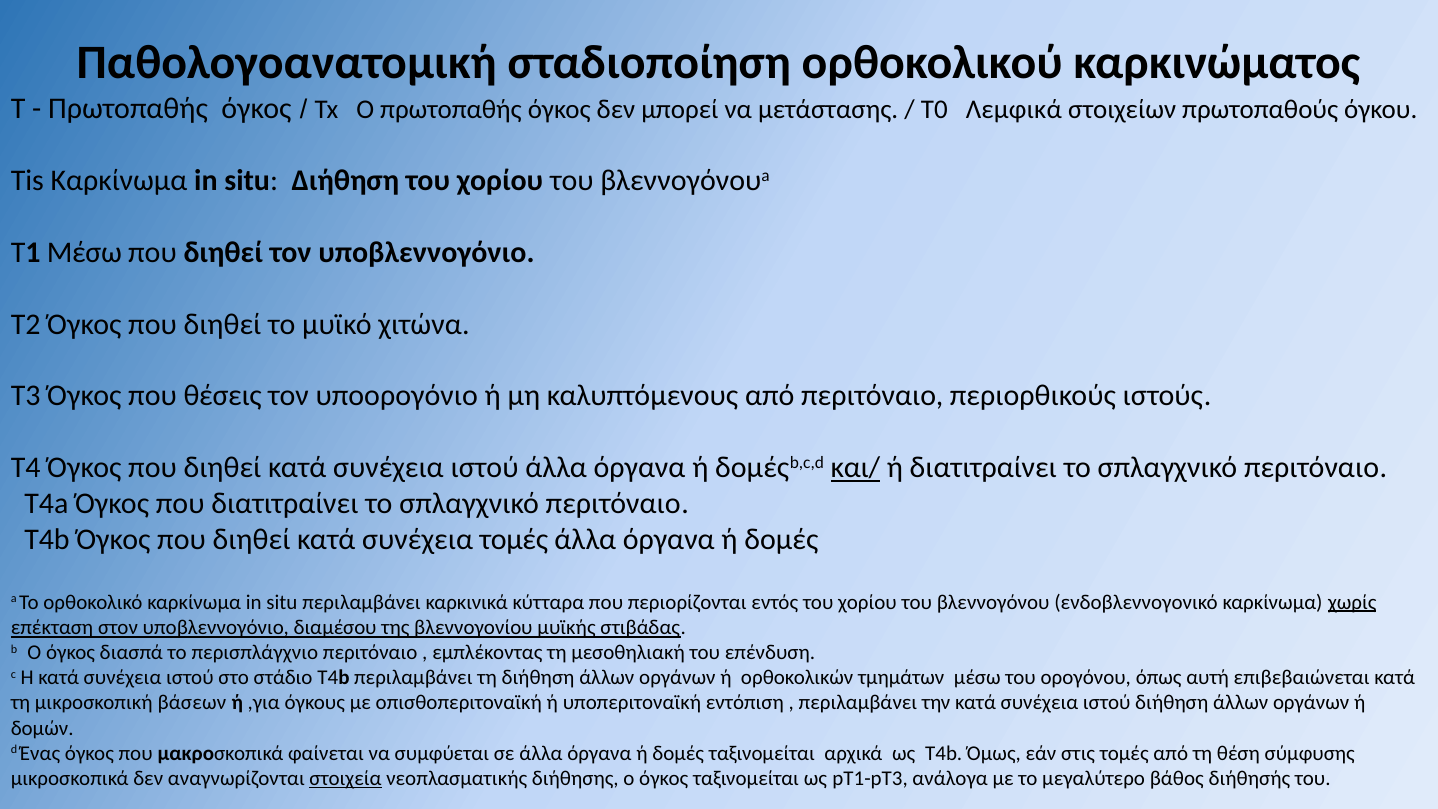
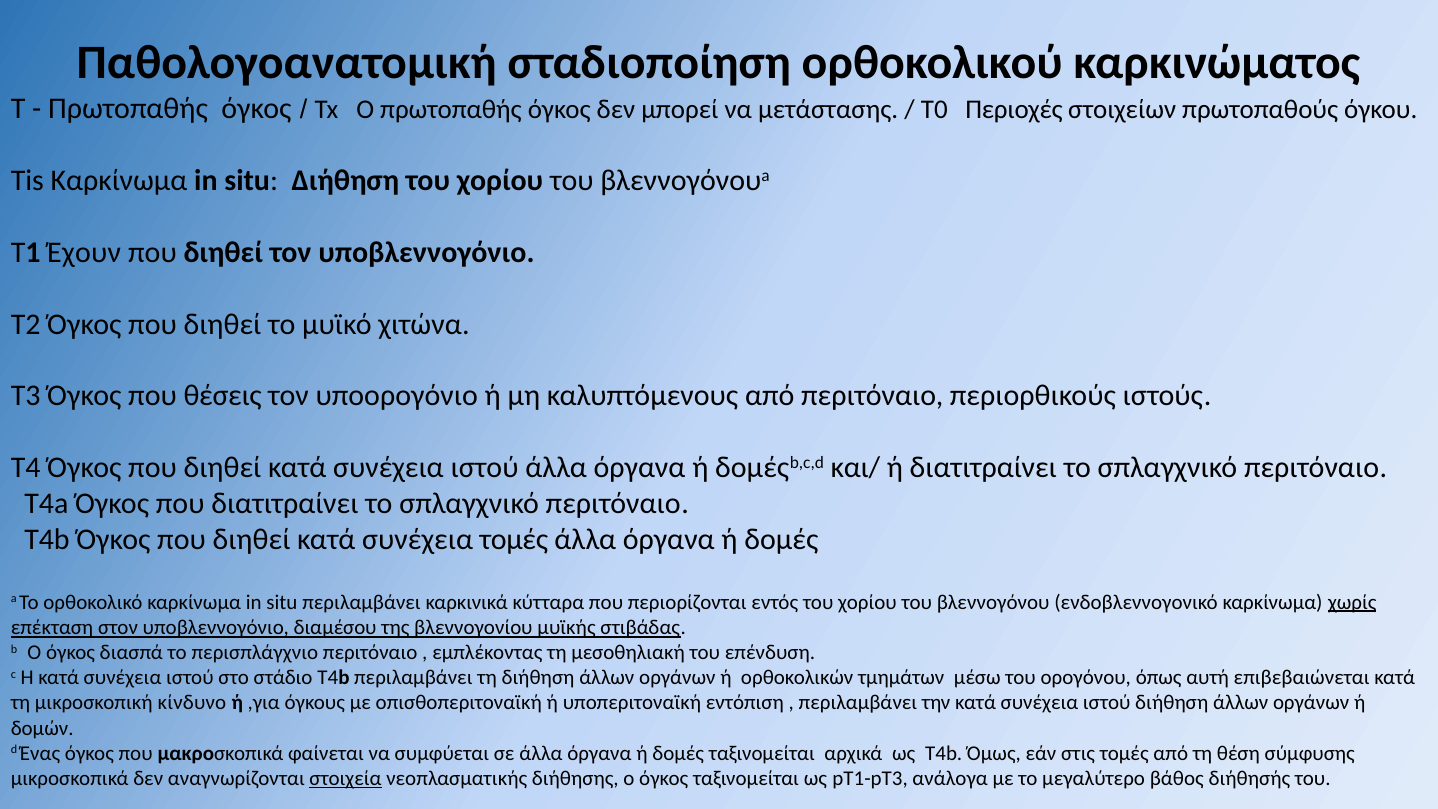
Λεμφικά: Λεμφικά -> Περιοχές (1014, 109)
Τ1 Μέσω: Μέσω -> Έχουν (84, 252)
και/ underline: present -> none (855, 468)
βάσεων: βάσεων -> κίνδυνο (192, 703)
